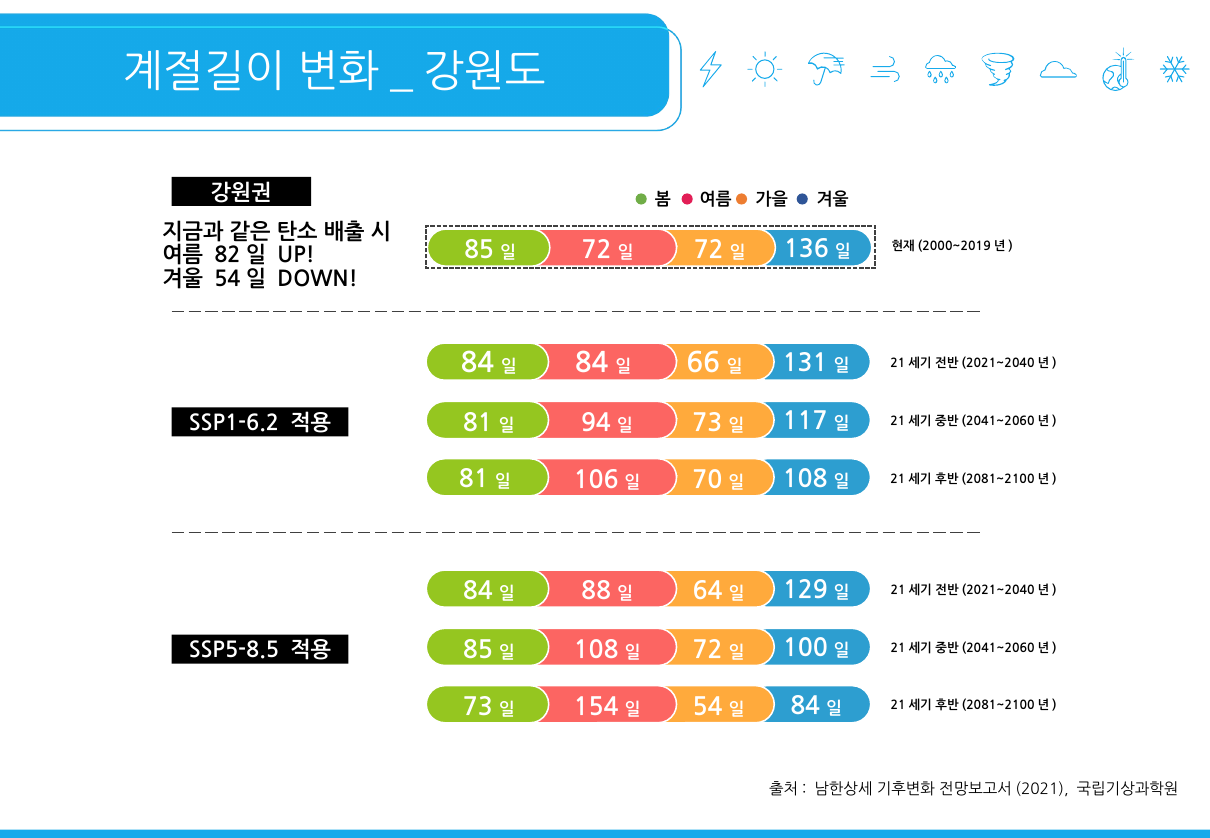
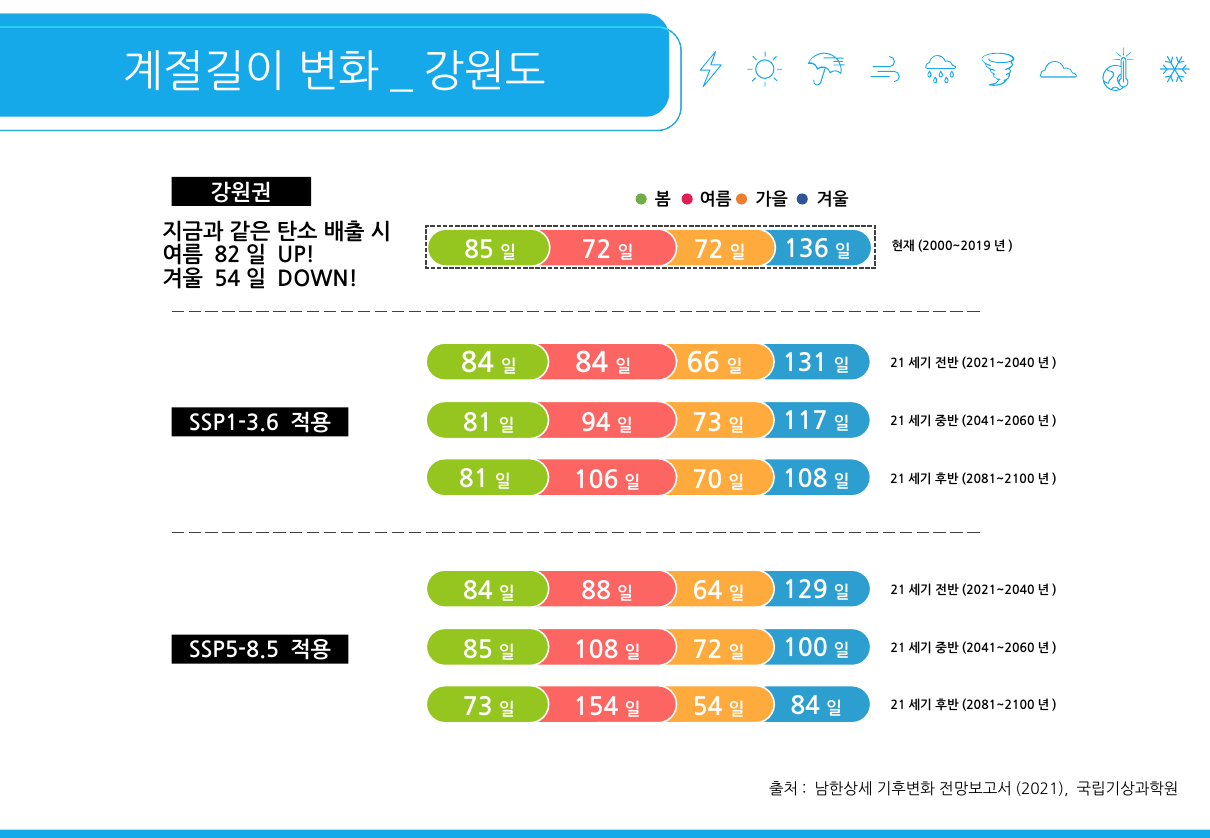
SSP1-6.2: SSP1-6.2 -> SSP1-3.6 (234, 423)
